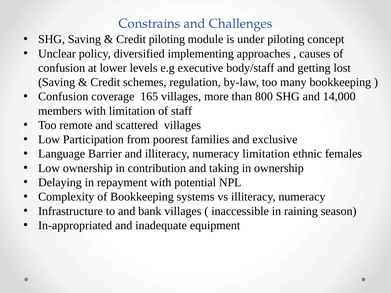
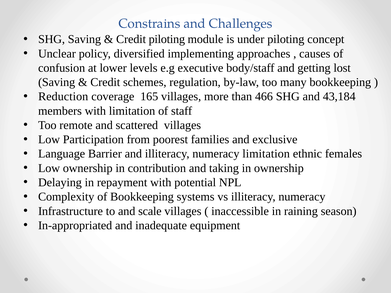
Confusion: Confusion -> Reduction (63, 97)
800: 800 -> 466 (264, 97)
14,000: 14,000 -> 43,184 (339, 97)
bank: bank -> scale (150, 211)
